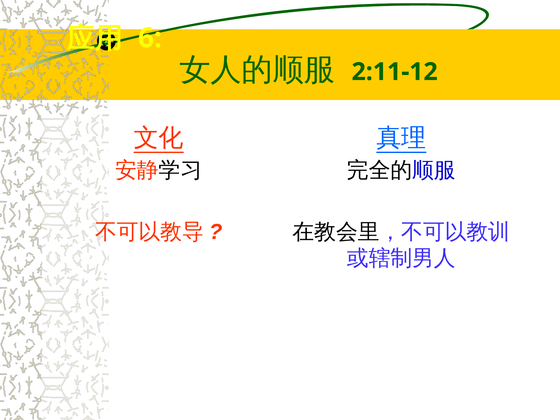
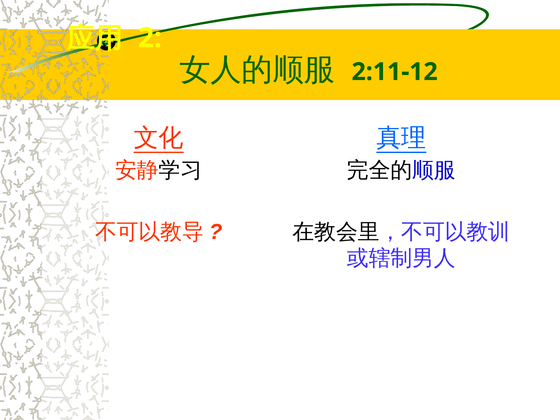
6: 6 -> 2 (150, 38)
